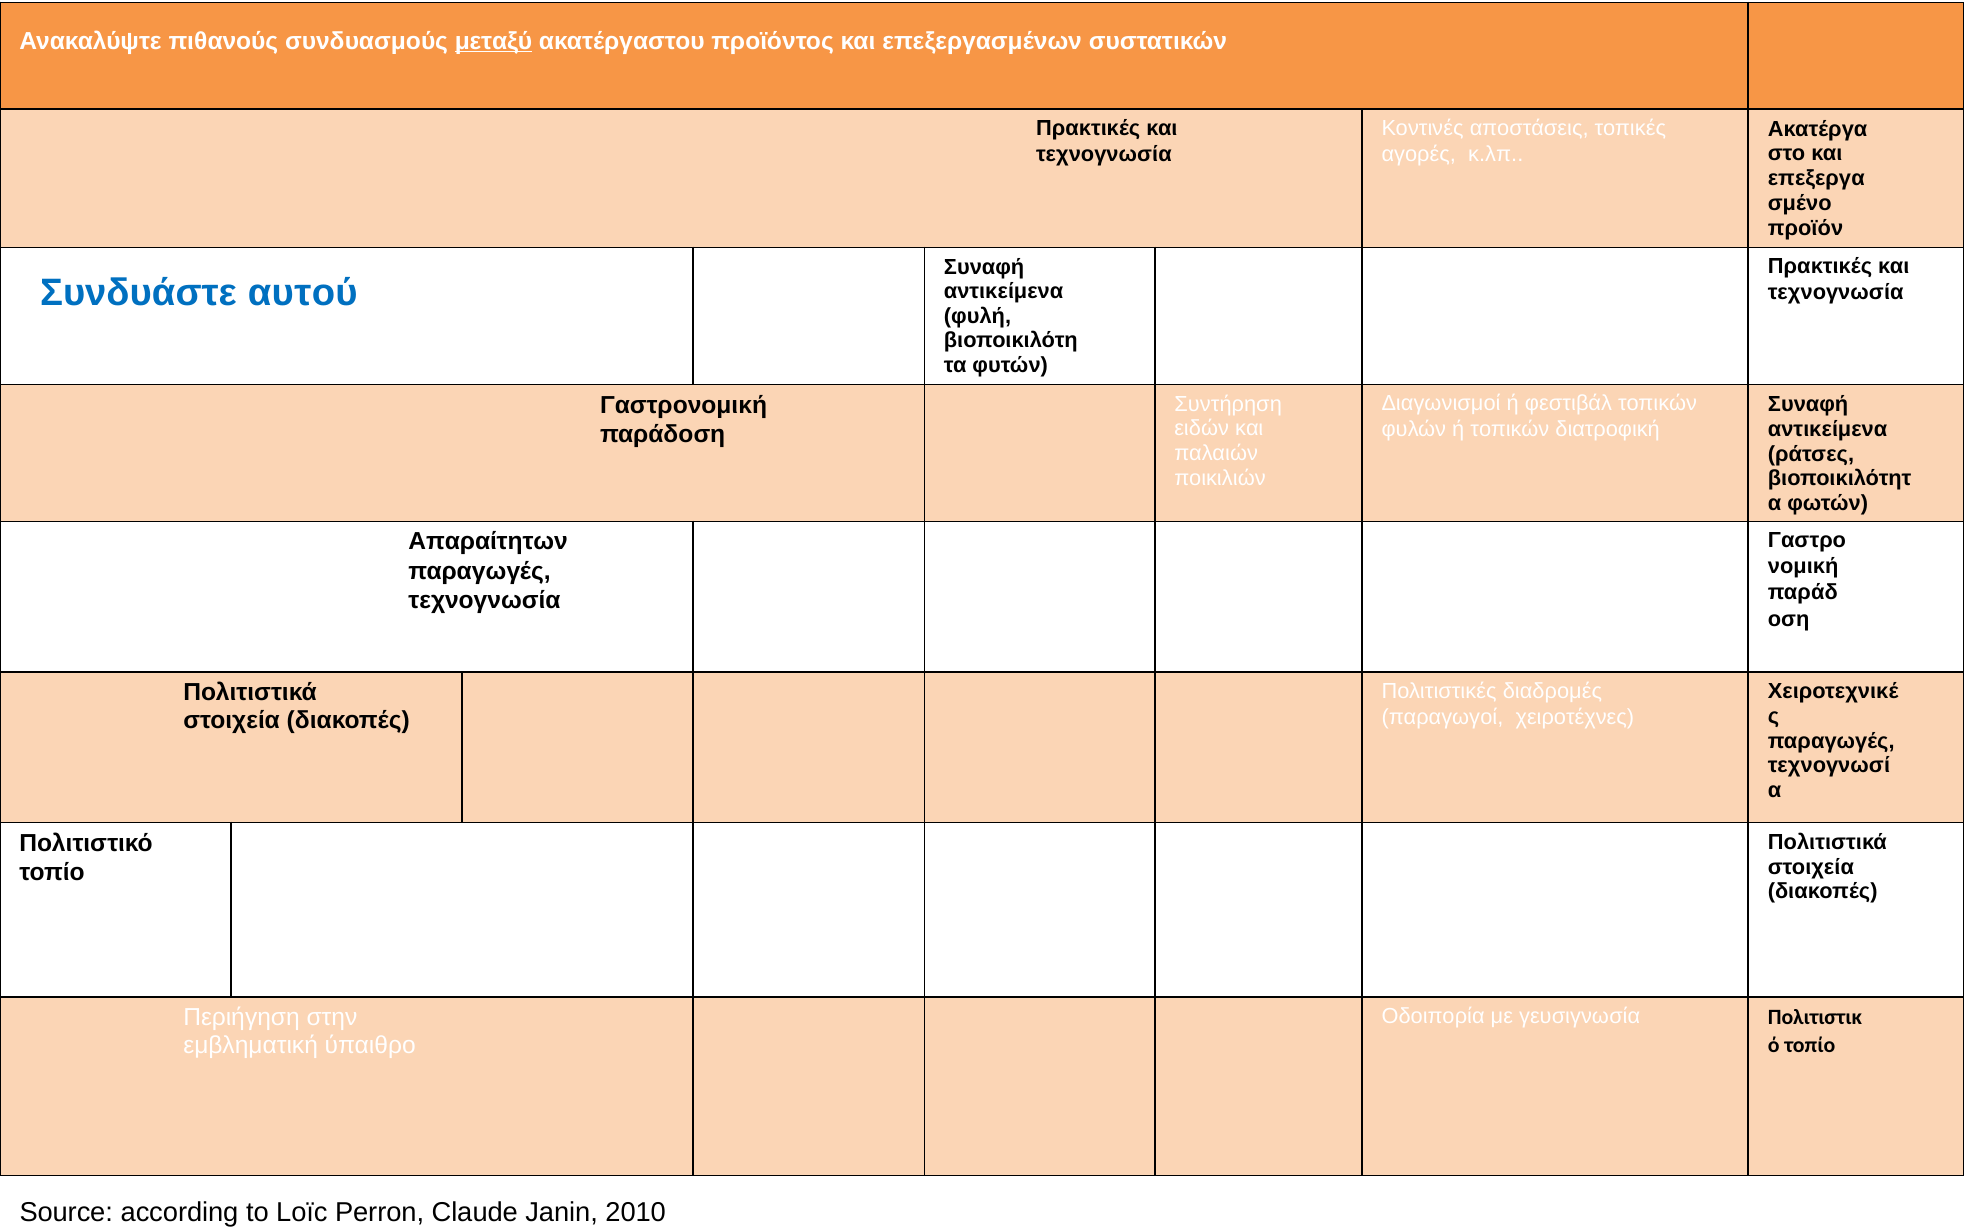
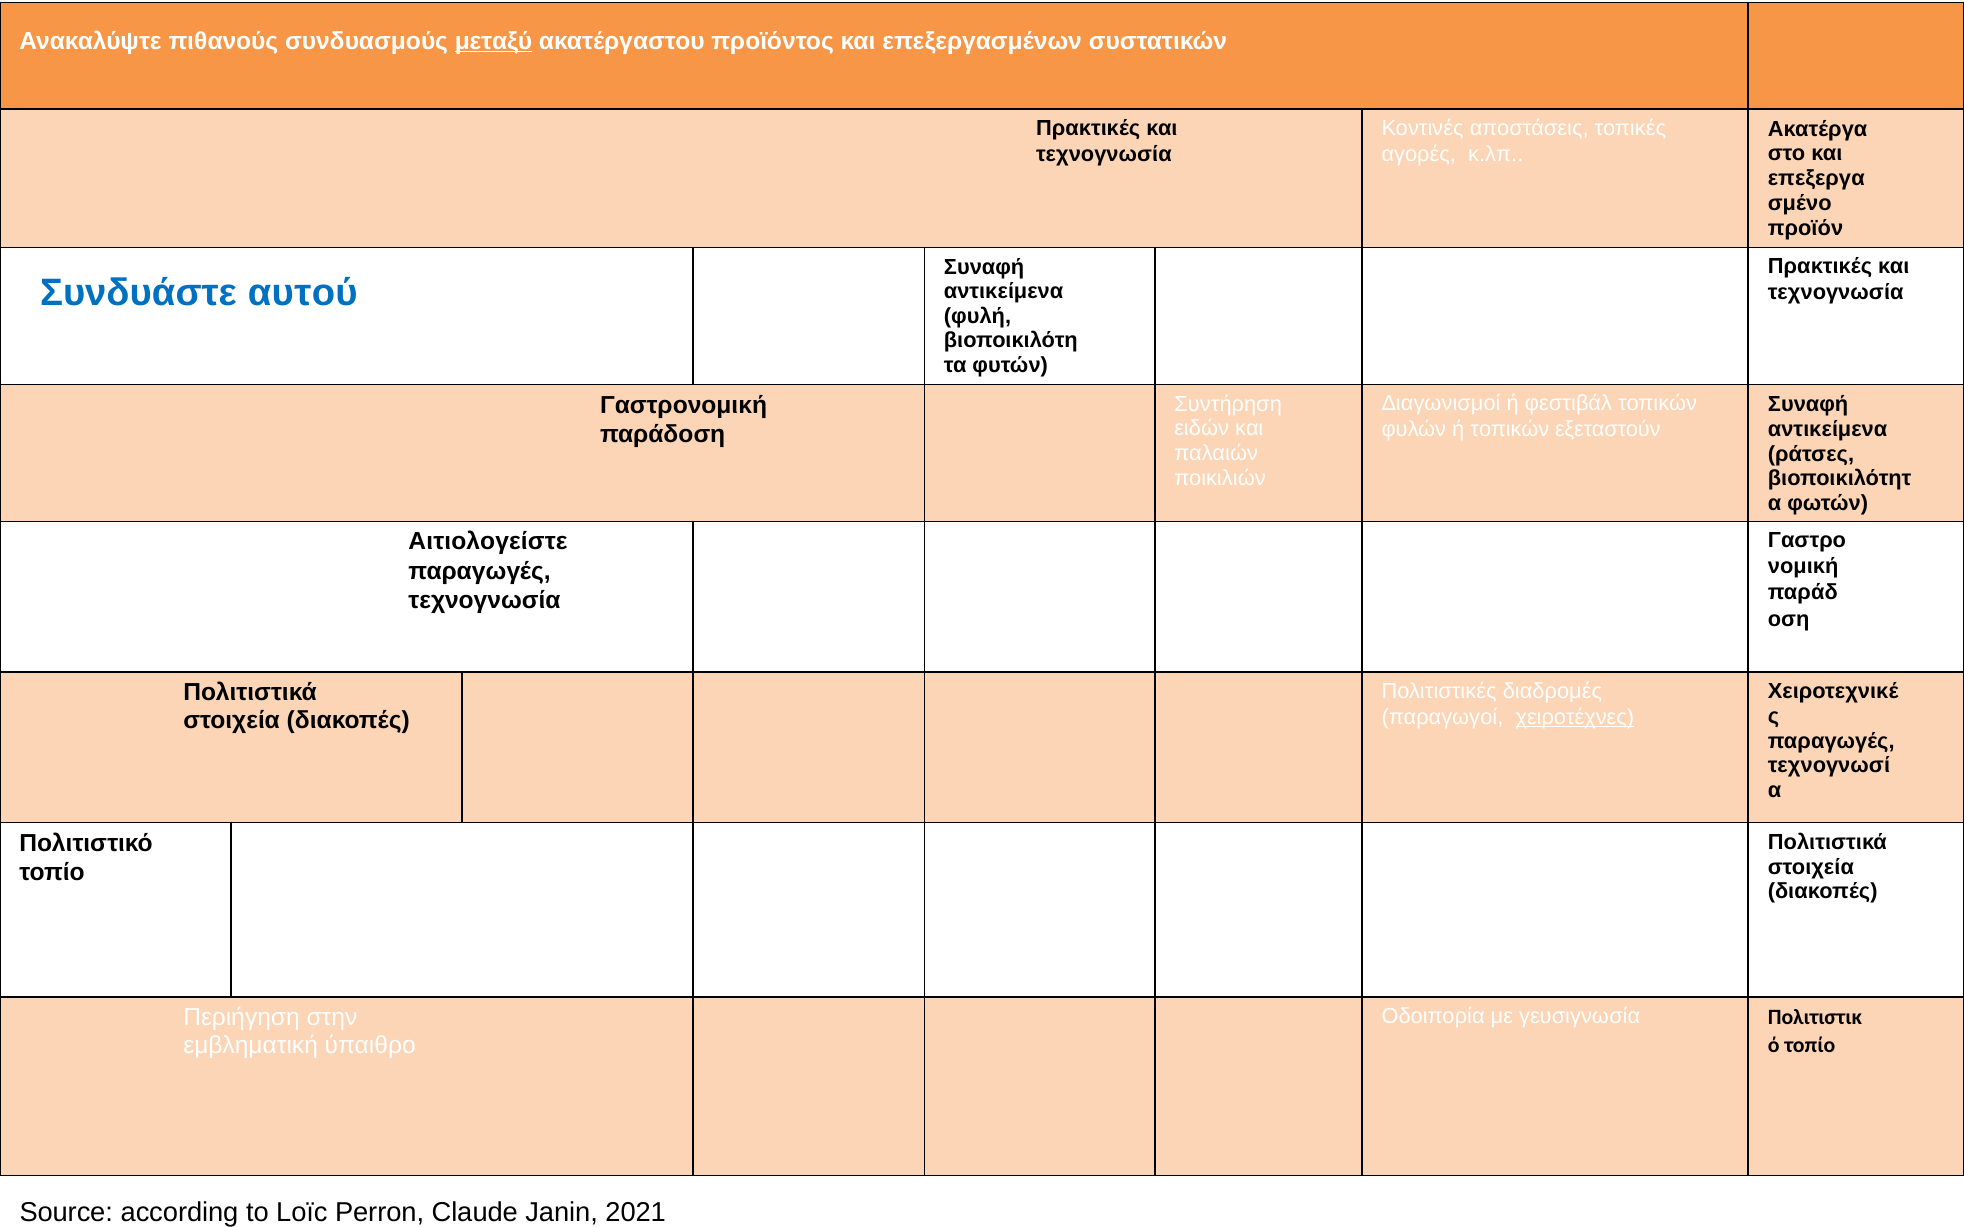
διατροφική: διατροφική -> εξεταστούν (1608, 430)
Απαραίτητων: Απαραίτητων -> Αιτιολογείστε (488, 542)
χειροτέχνες underline: none -> present (1575, 717)
2010: 2010 -> 2021 (636, 1213)
